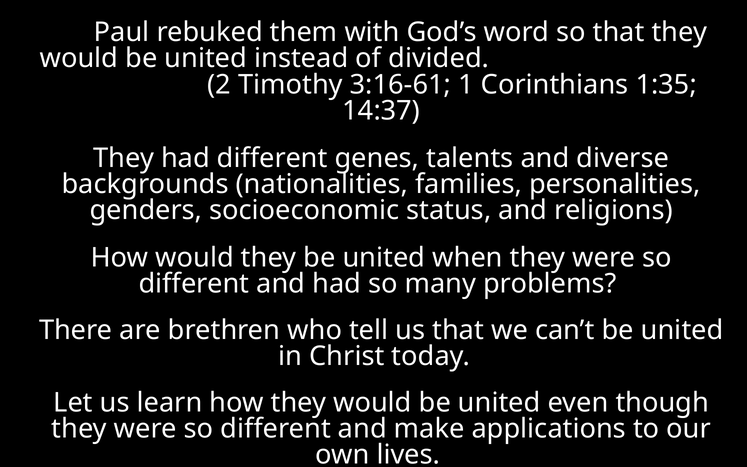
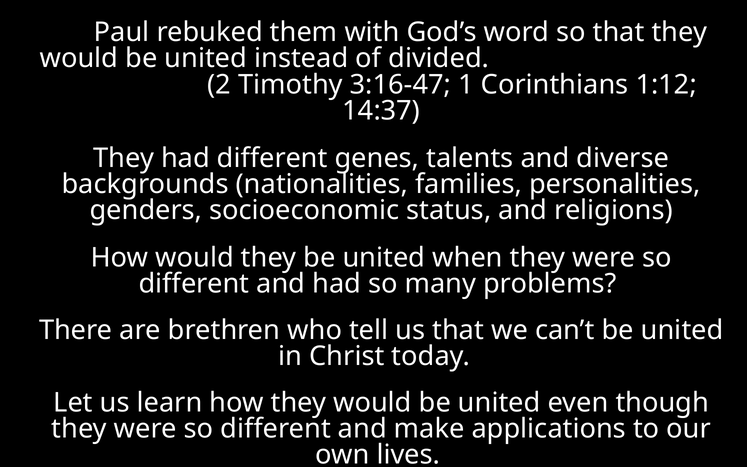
3:16-61: 3:16-61 -> 3:16-47 (400, 85)
1:35: 1:35 -> 1:12 (666, 85)
